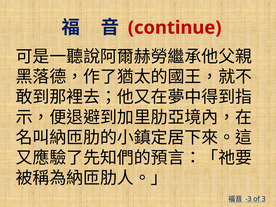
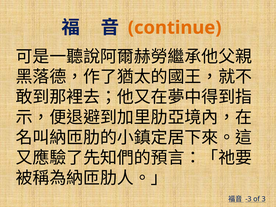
continue colour: red -> orange (175, 28)
